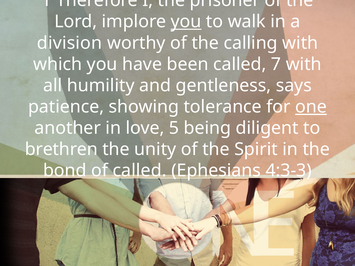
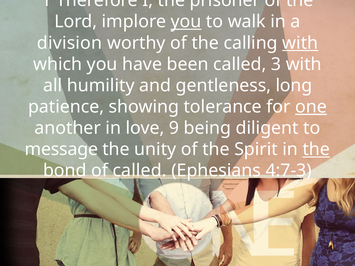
with underline: none -> present (300, 43)
7: 7 -> 3 (276, 64)
says: says -> long (294, 86)
5: 5 -> 9 (174, 128)
brethren: brethren -> message (61, 149)
the underline: none -> present (316, 149)
4:3-3: 4:3-3 -> 4:7-3 (289, 171)
